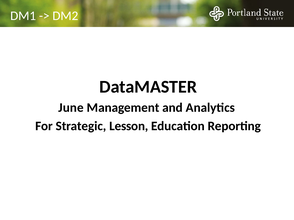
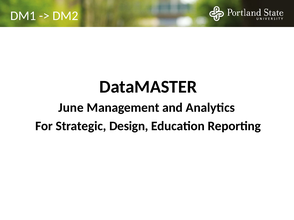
Lesson: Lesson -> Design (129, 126)
